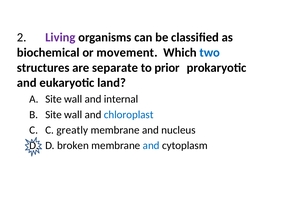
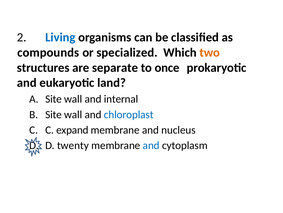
Living colour: purple -> blue (60, 37)
biochemical: biochemical -> compounds (48, 52)
movement: movement -> specialized (127, 52)
two colour: blue -> orange (210, 52)
prior: prior -> once (167, 67)
greatly: greatly -> expand (72, 130)
broken: broken -> twenty (73, 145)
